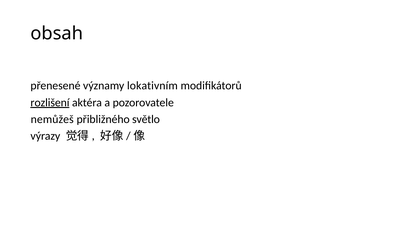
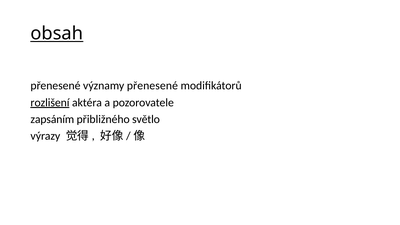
obsah underline: none -> present (57, 34)
významy lokativním: lokativním -> přenesené (152, 86)
nemůžeš: nemůžeš -> zapsáním (52, 119)
